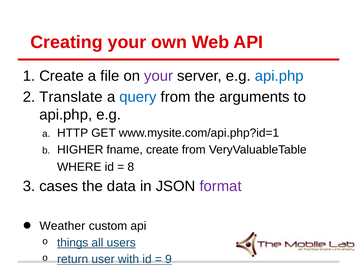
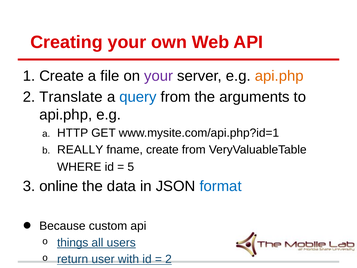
api.php colour: blue -> orange (279, 76)
HIGHER: HIGHER -> REALLY (80, 150)
8: 8 -> 5 (131, 167)
cases: cases -> online (59, 186)
format colour: purple -> blue (221, 186)
Weather: Weather -> Because (62, 226)
9: 9 -> 2 (168, 259)
